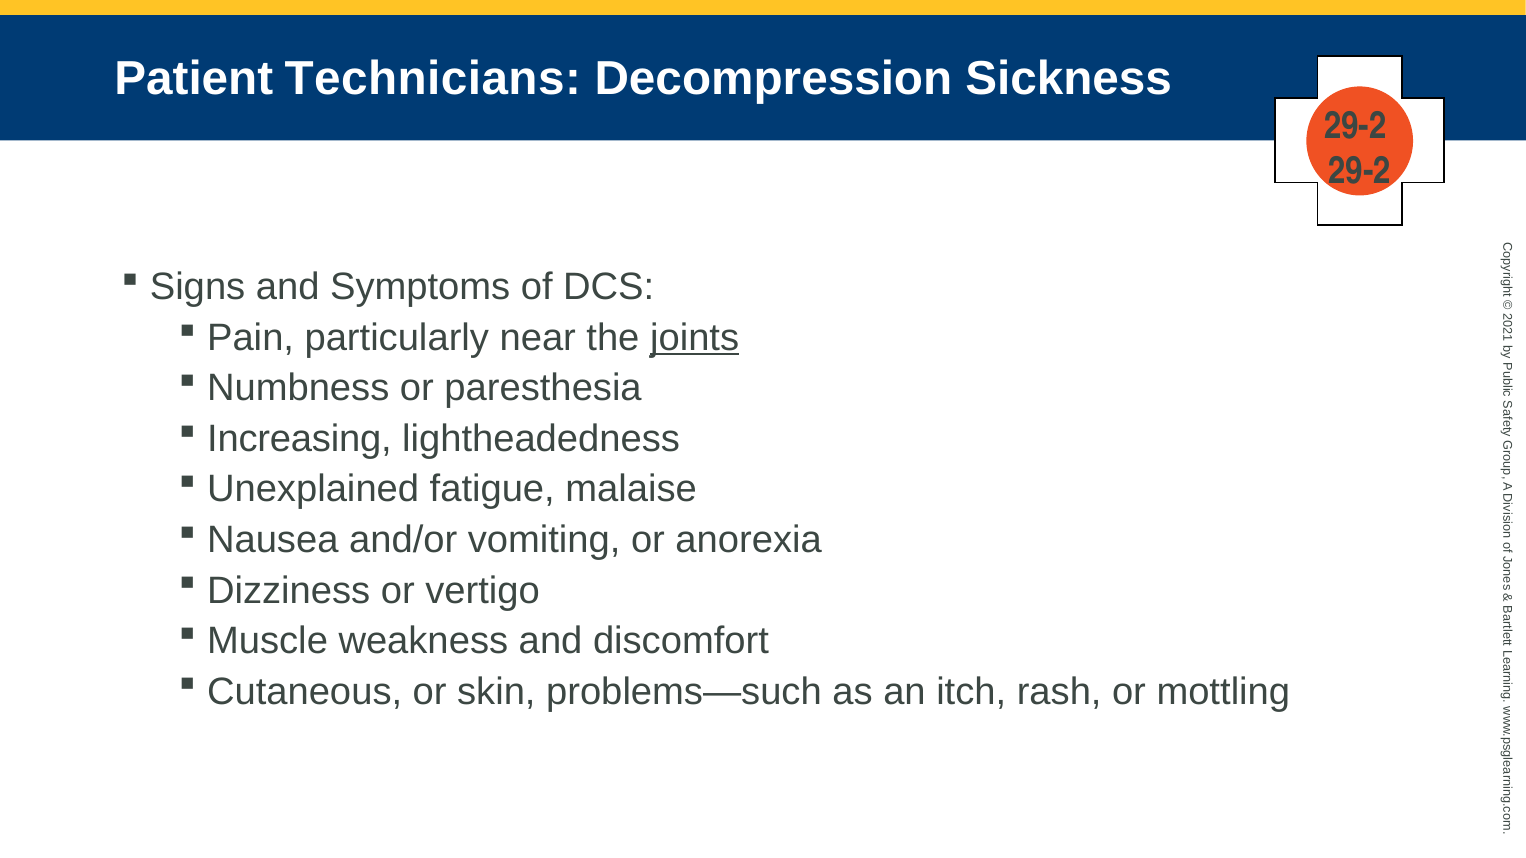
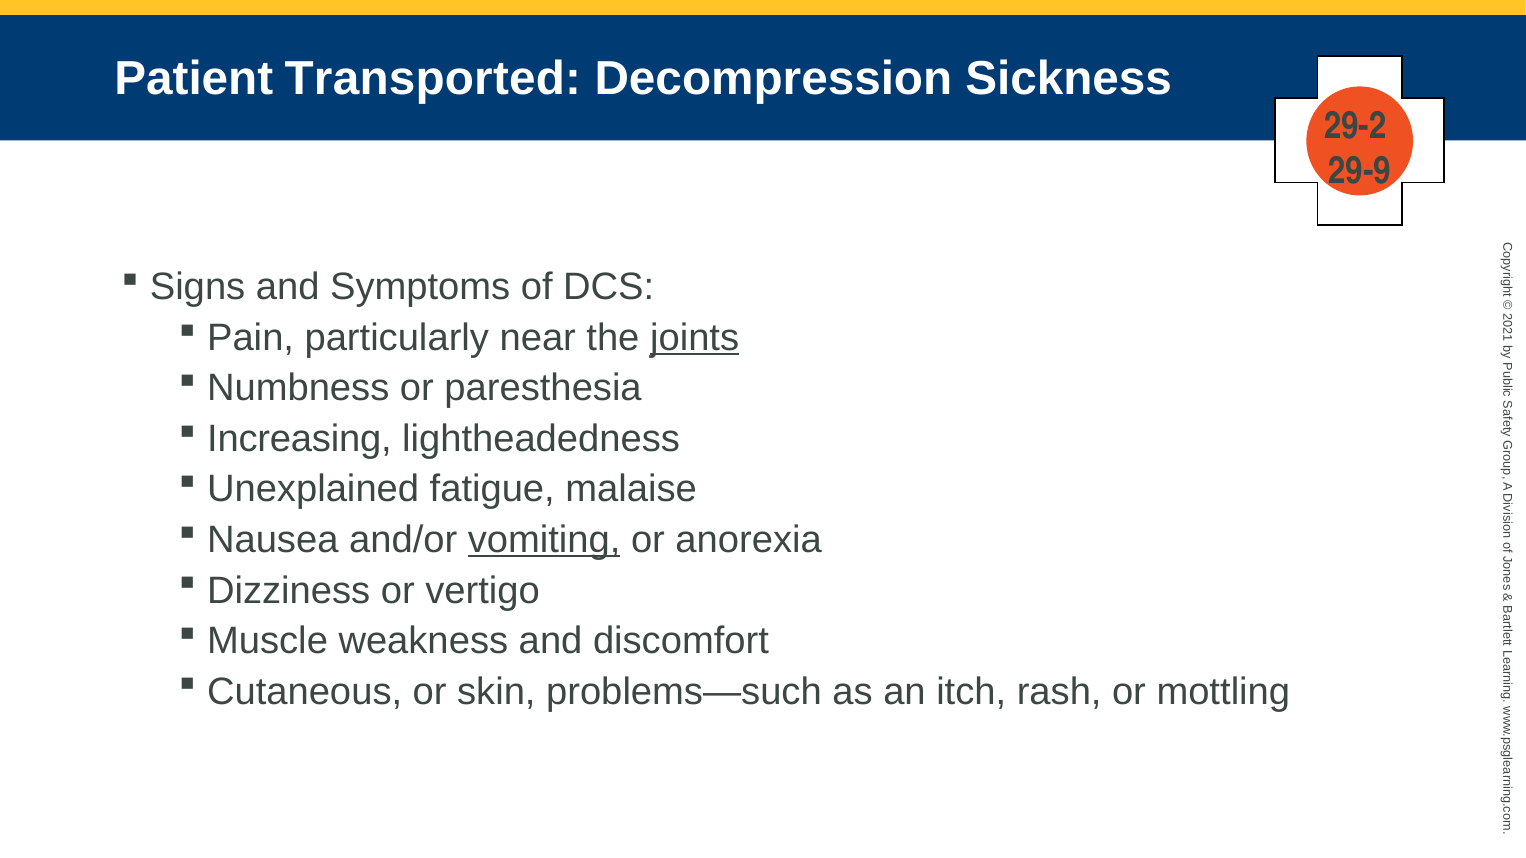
Technicians: Technicians -> Transported (433, 78)
29-2: 29-2 -> 29-9 (1360, 171)
vomiting underline: none -> present (544, 540)
